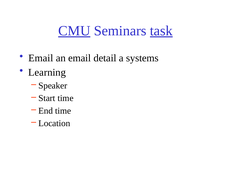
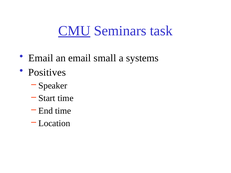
task underline: present -> none (161, 31)
detail: detail -> small (105, 58)
Learning: Learning -> Positives (47, 72)
